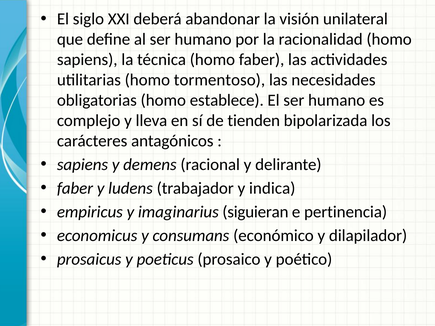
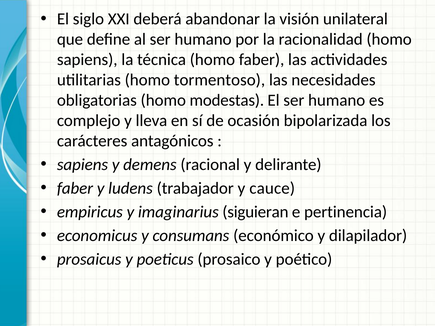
establece: establece -> modestas (227, 100)
tienden: tienden -> ocasión (254, 121)
indica: indica -> cauce (272, 188)
